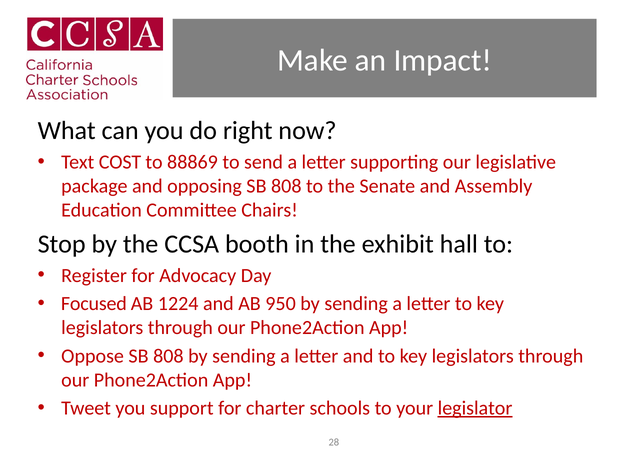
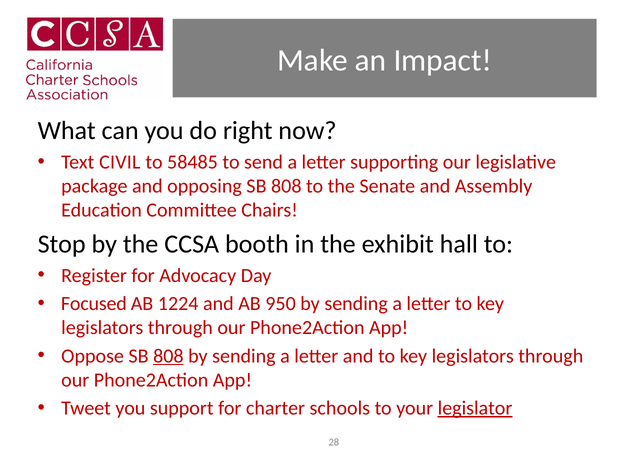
COST: COST -> CIVIL (120, 162)
88869: 88869 -> 58485 (192, 162)
808 underline: none -> present (168, 356)
